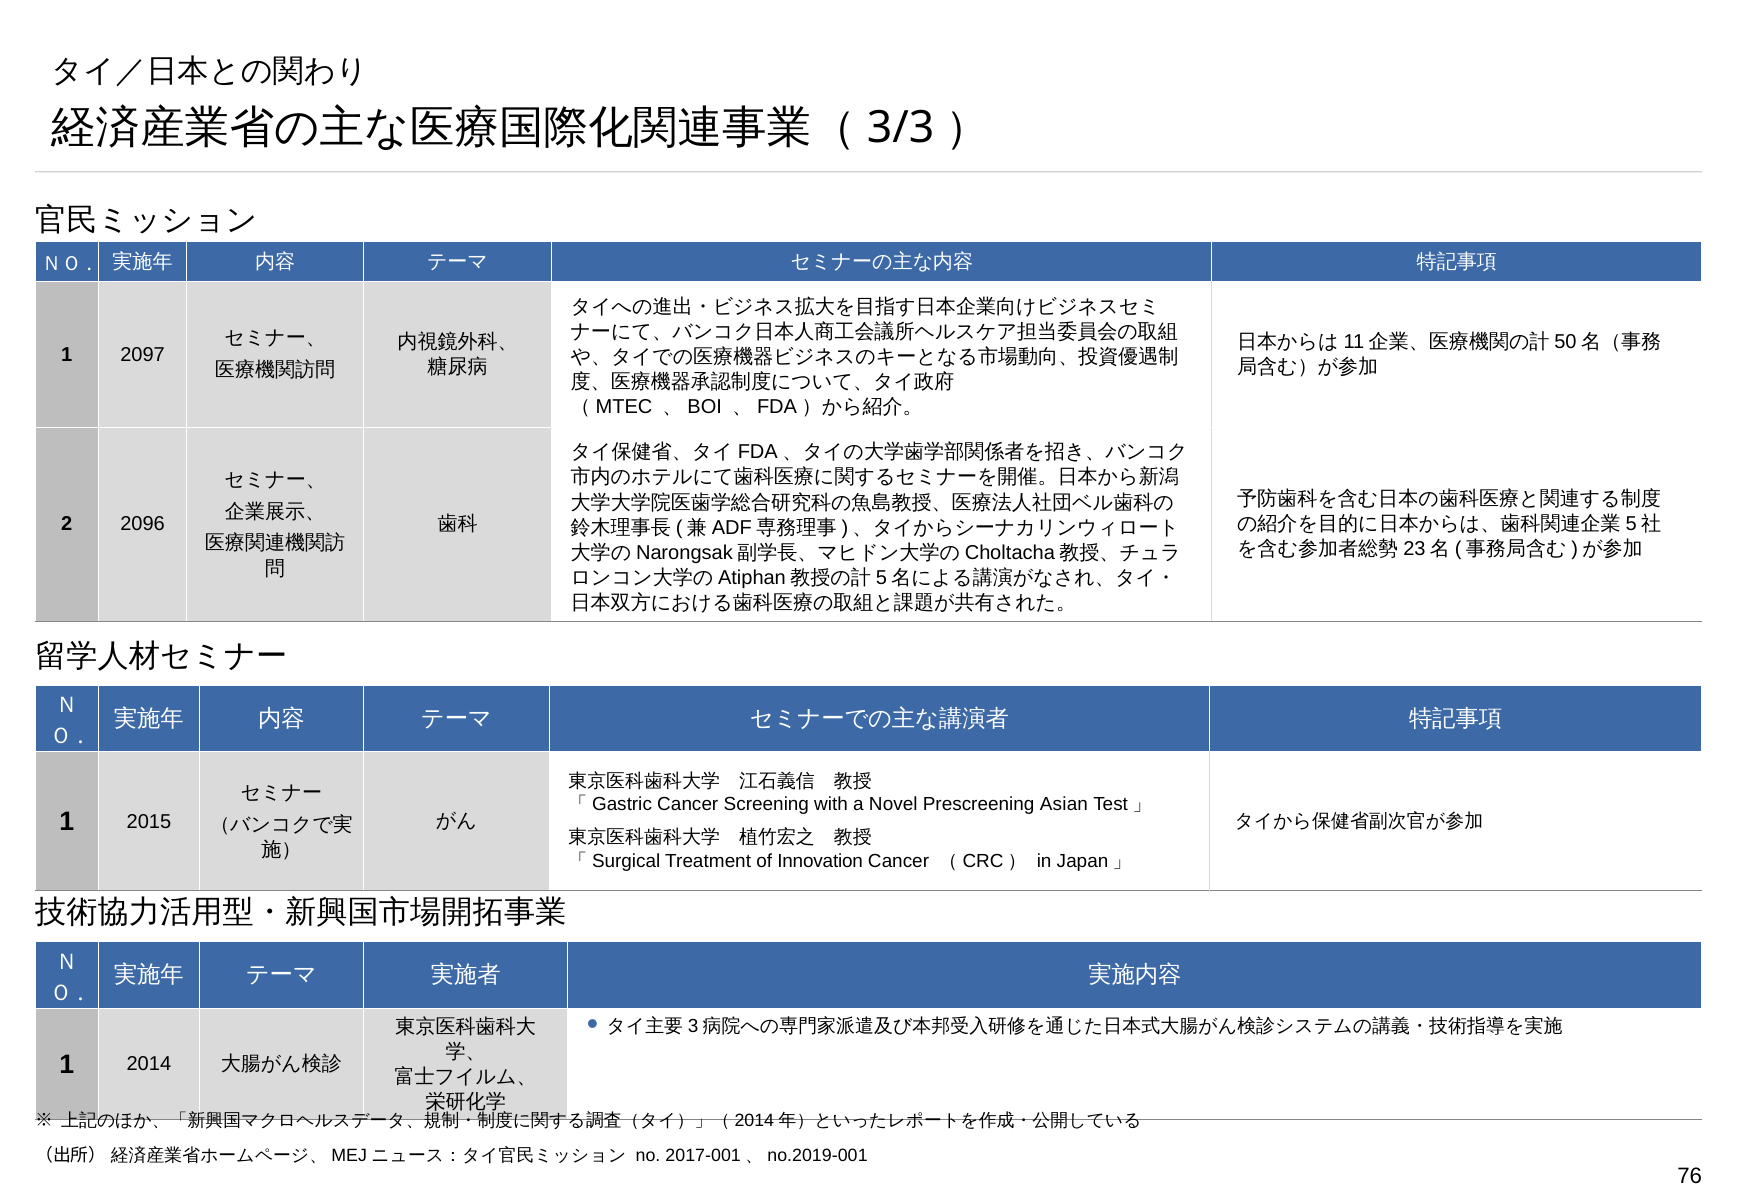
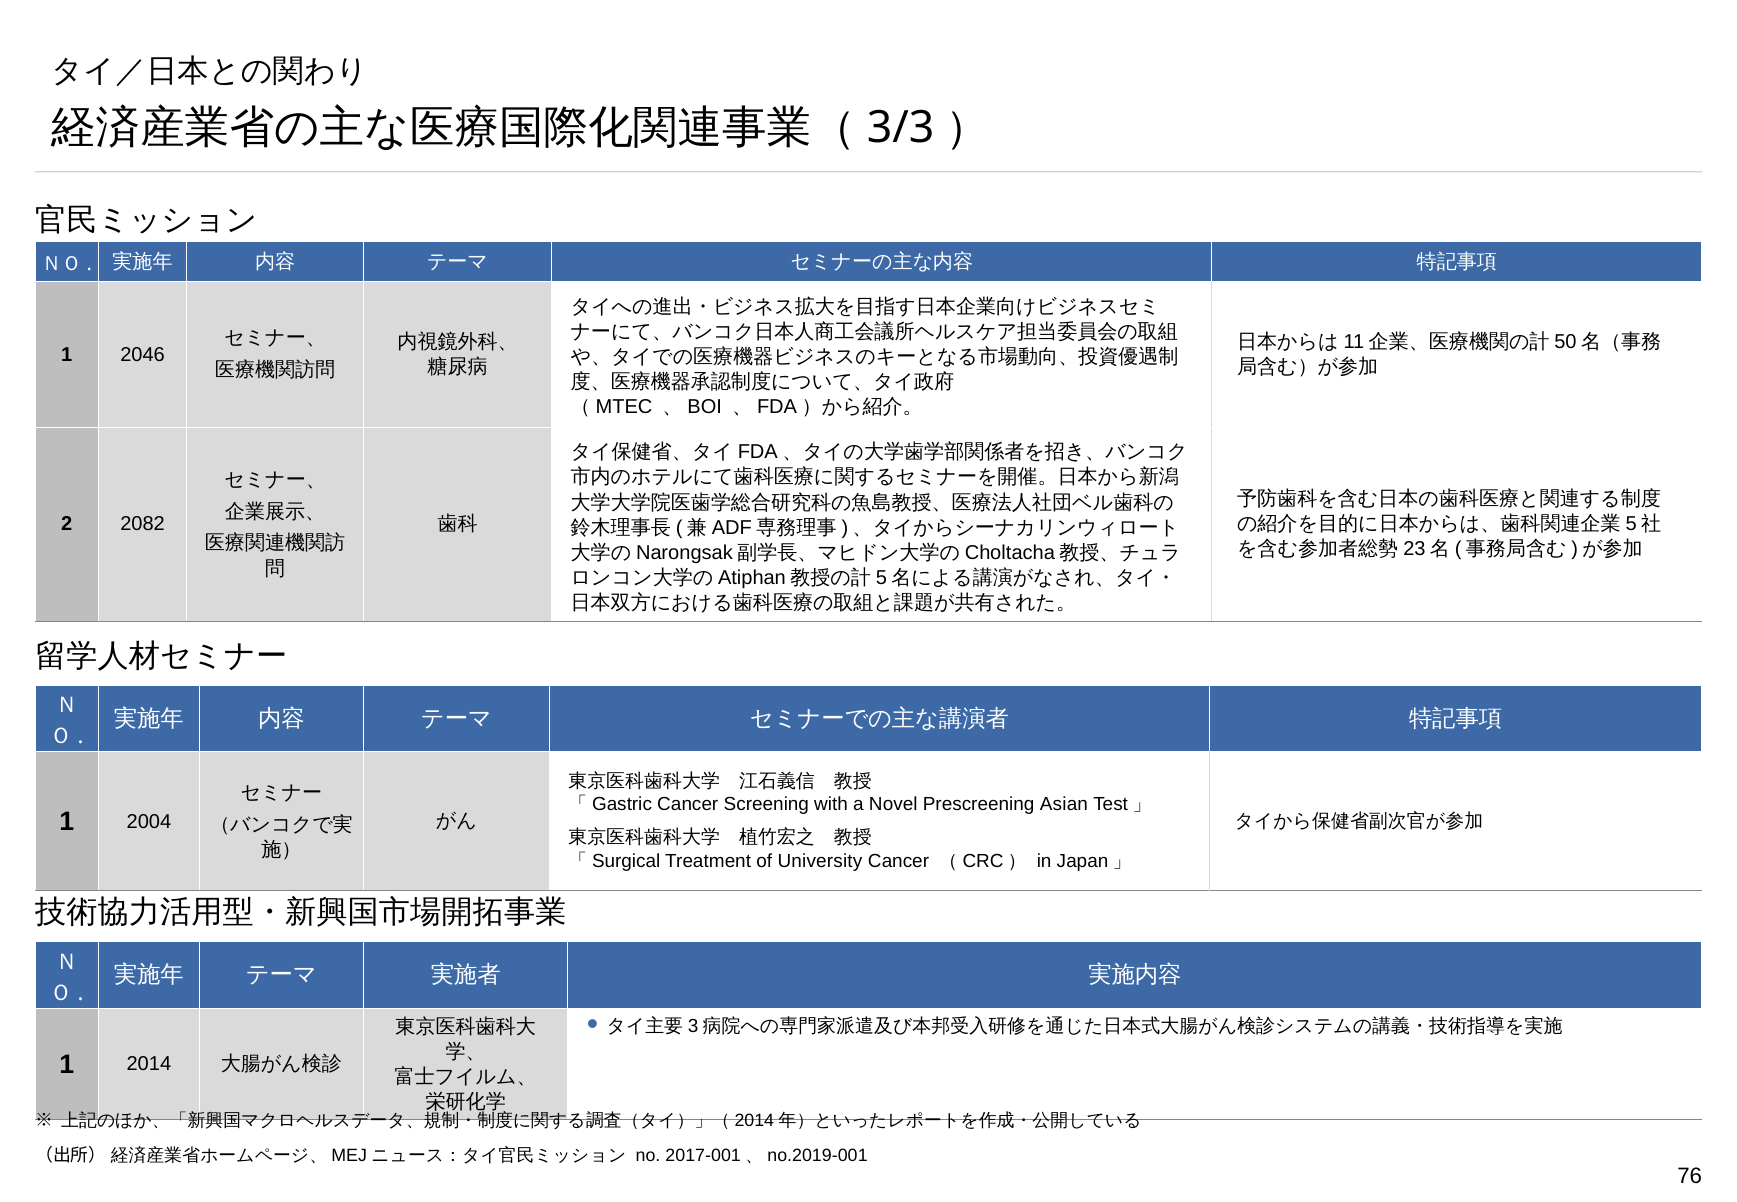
2097: 2097 -> 2046 (143, 355)
2096: 2096 -> 2082 (143, 525)
2015: 2015 -> 2004 (149, 822)
Innovation: Innovation -> University (820, 862)
